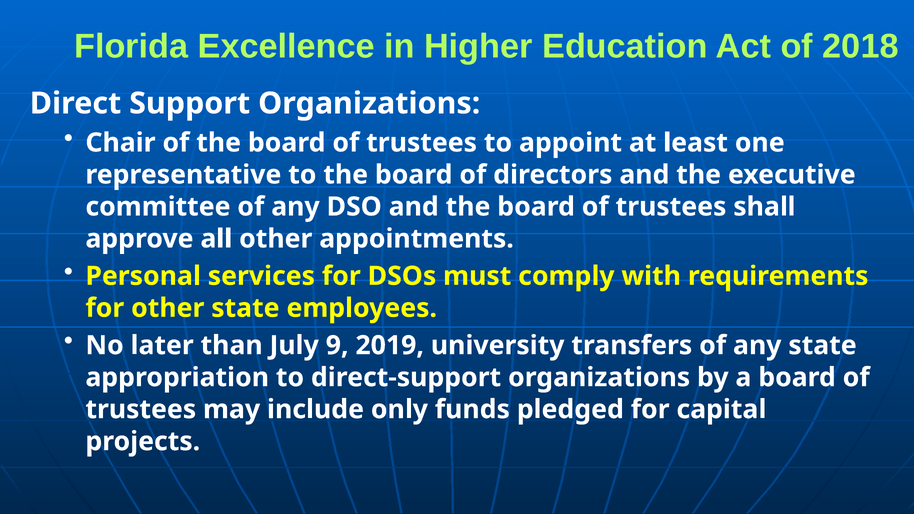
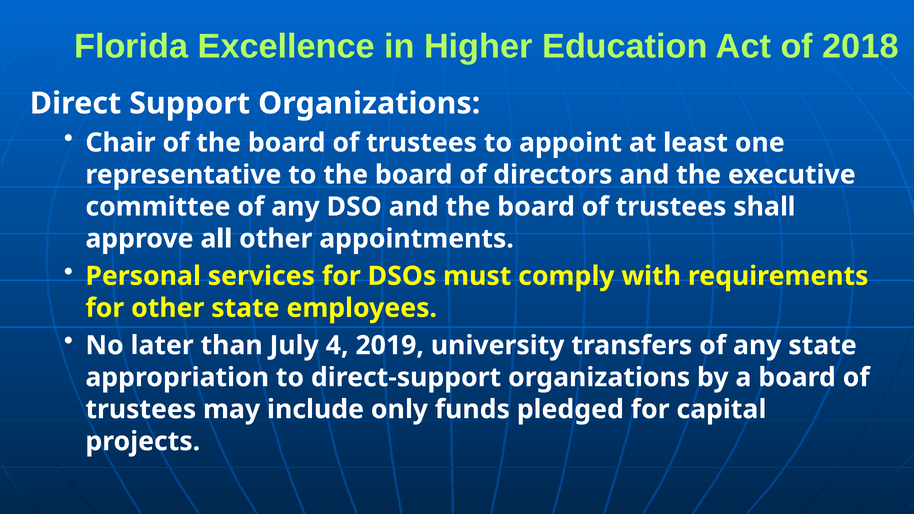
9: 9 -> 4 (337, 345)
